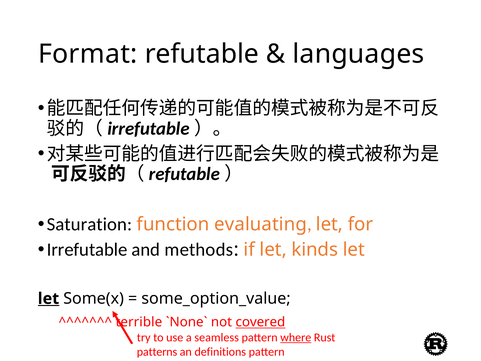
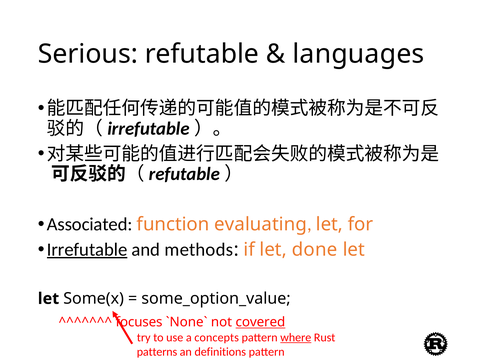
Format: Format -> Serious (88, 54)
Saturation: Saturation -> Associated (90, 224)
Irrefutable underline: none -> present (87, 249)
kinds: kinds -> done (315, 249)
let underline: present -> none (49, 298)
terrible: terrible -> focuses (139, 322)
seamless: seamless -> concepts (217, 337)
